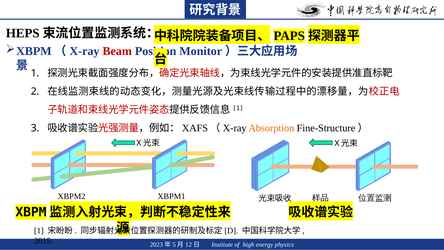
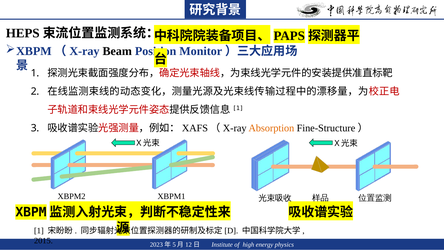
Beam colour: red -> black (117, 51)
